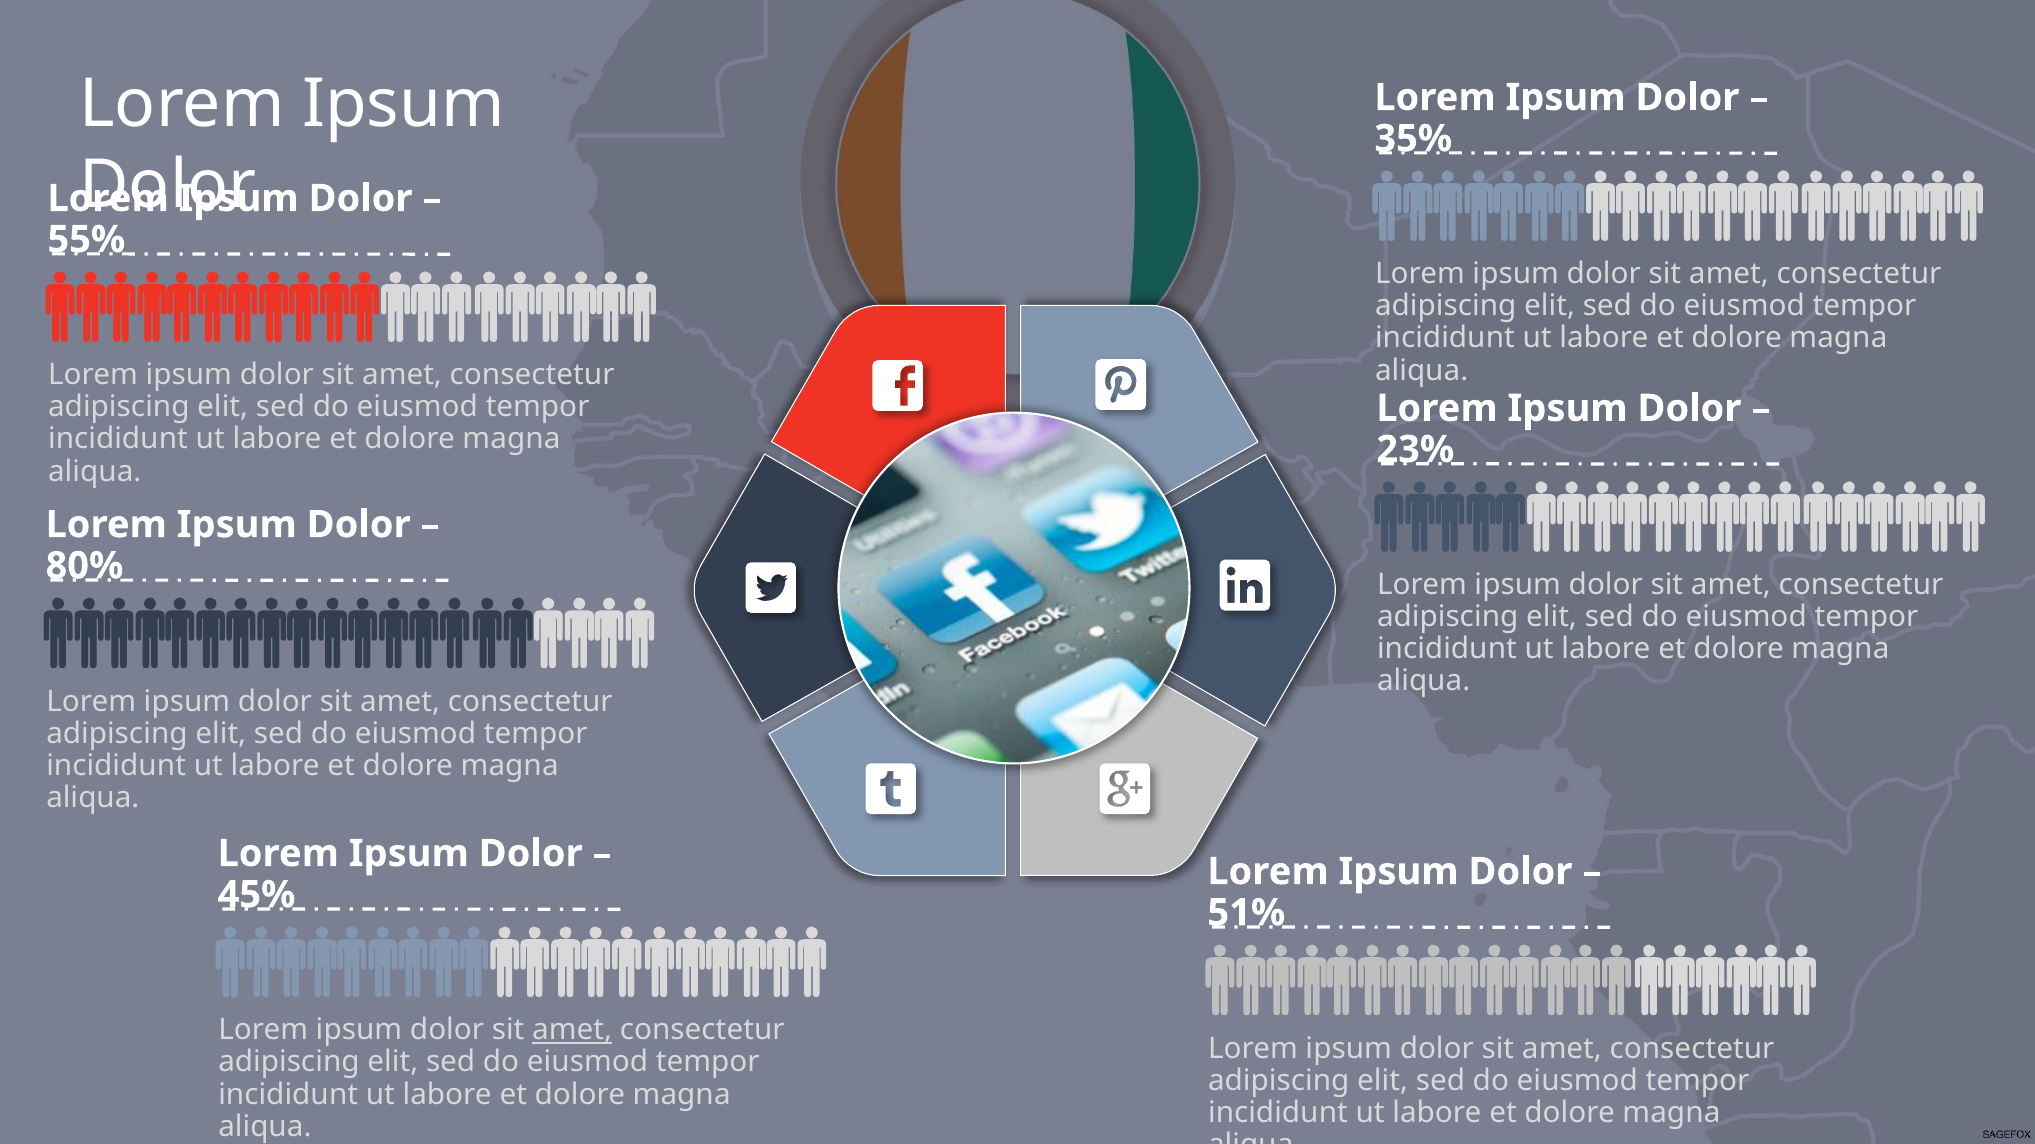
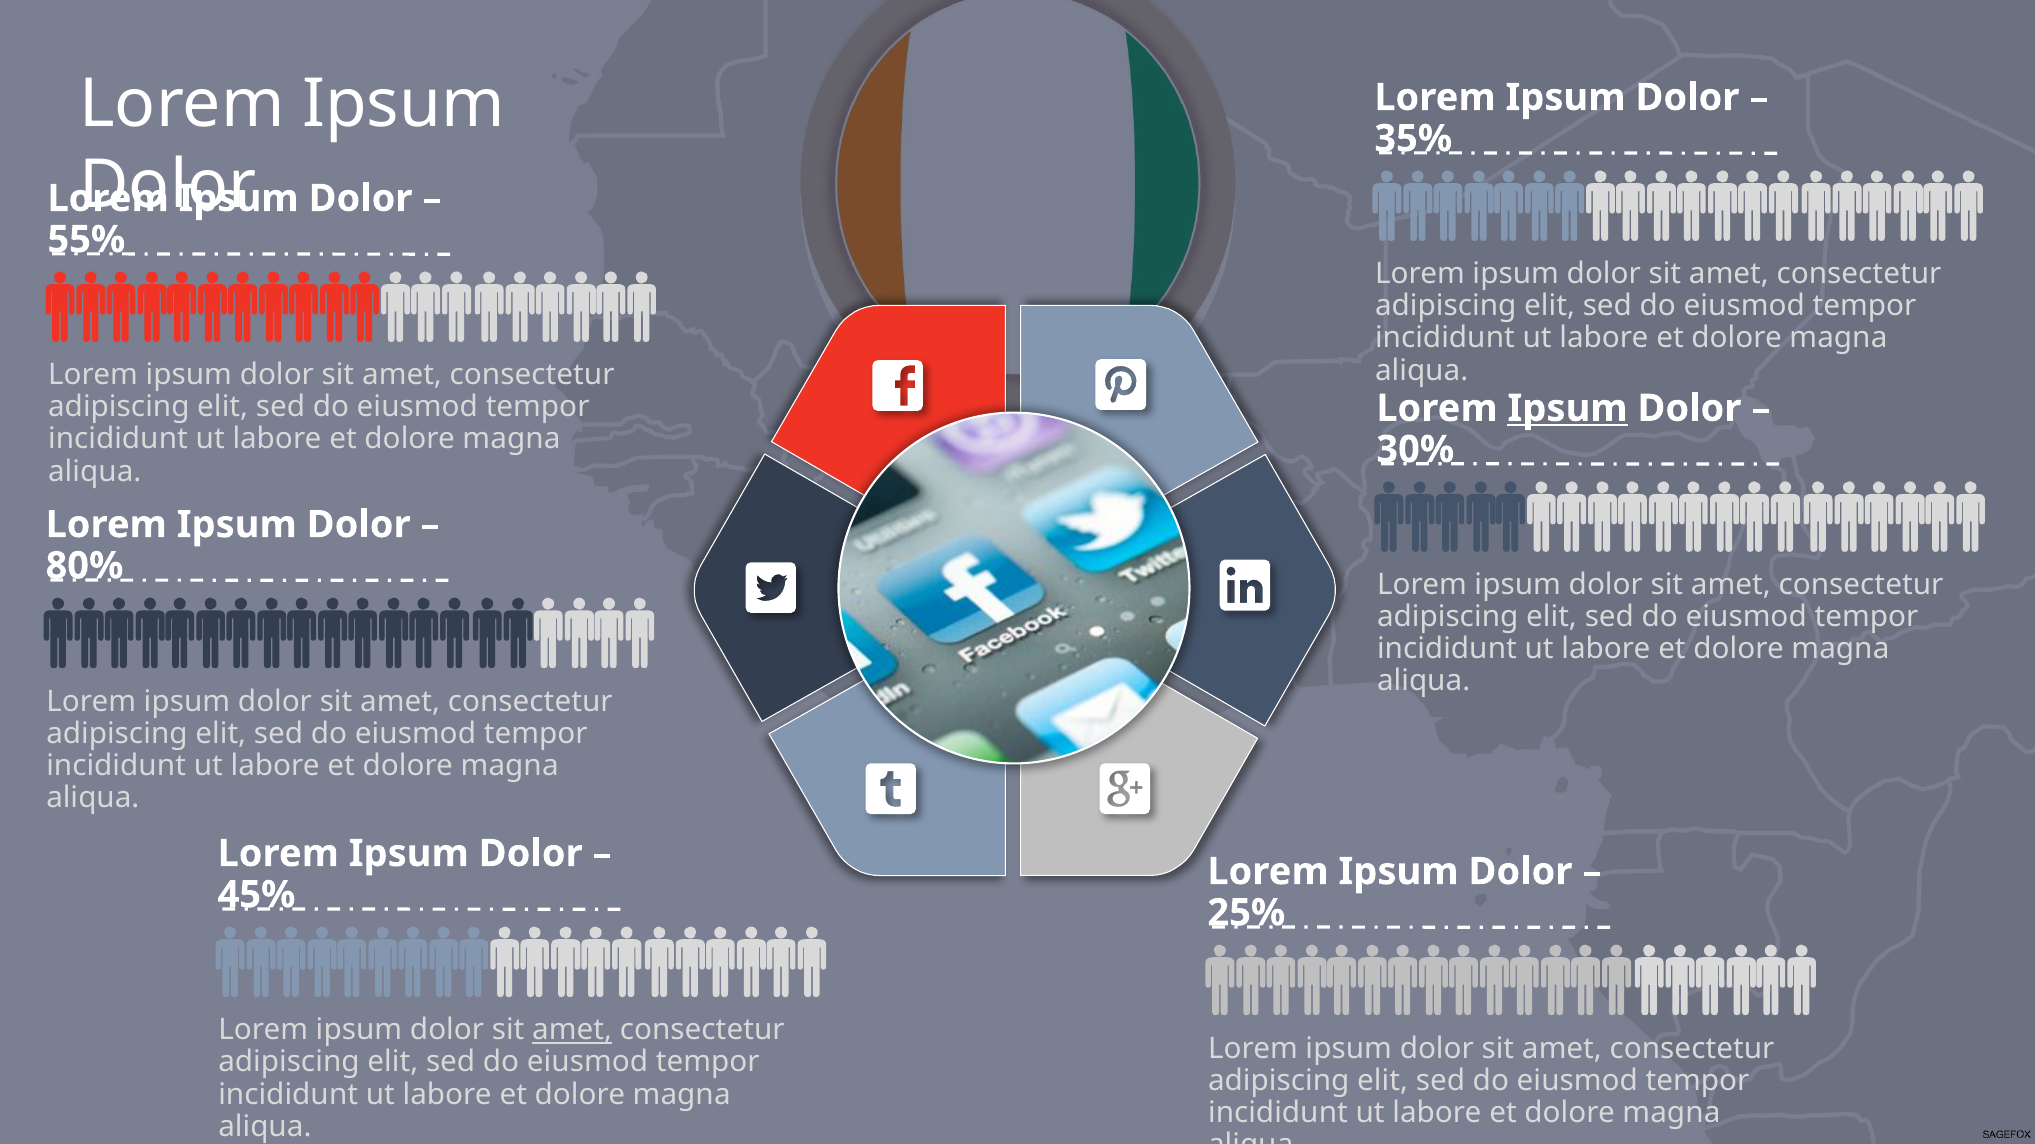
Ipsum underline: none -> present (1568, 409)
23%: 23% -> 30% (1415, 450)
51%: 51% -> 25% (1246, 913)
